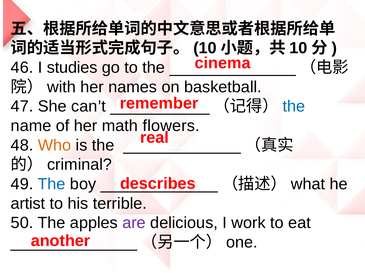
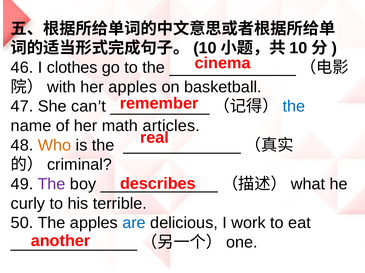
studies: studies -> clothes (72, 68)
her names: names -> apples (133, 87)
flowers: flowers -> articles (171, 126)
The colour: blue -> purple (51, 185)
artist: artist -> curly (28, 204)
are colour: purple -> blue (134, 224)
